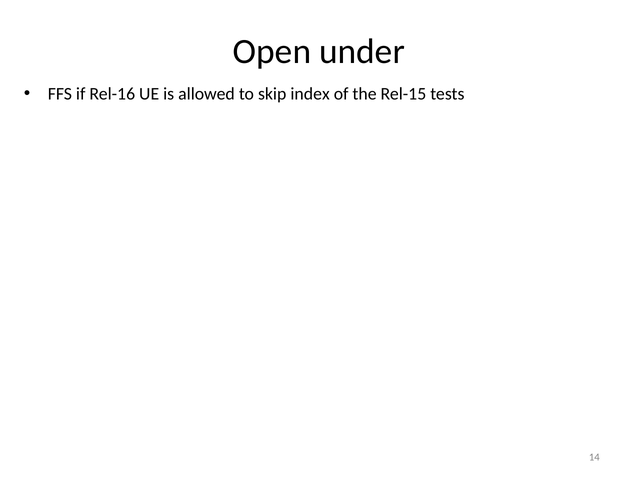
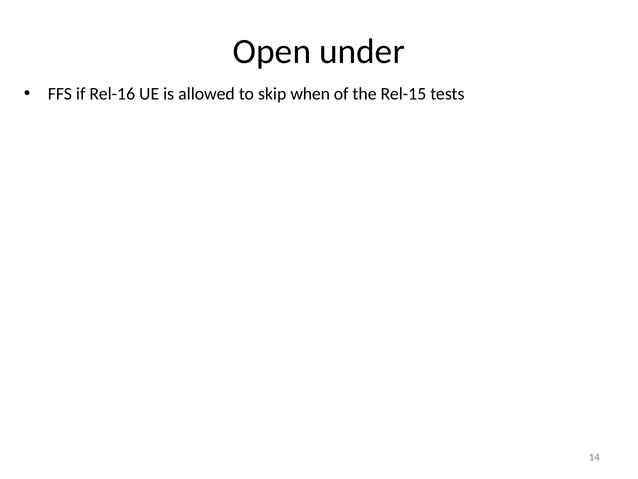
index: index -> when (310, 94)
